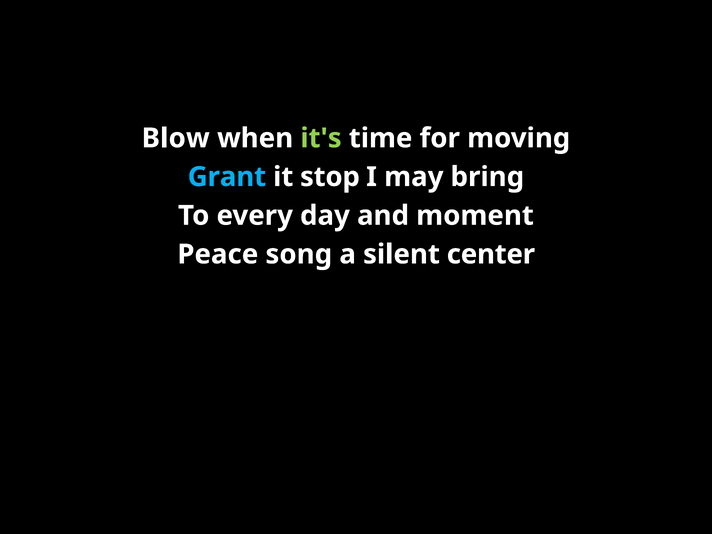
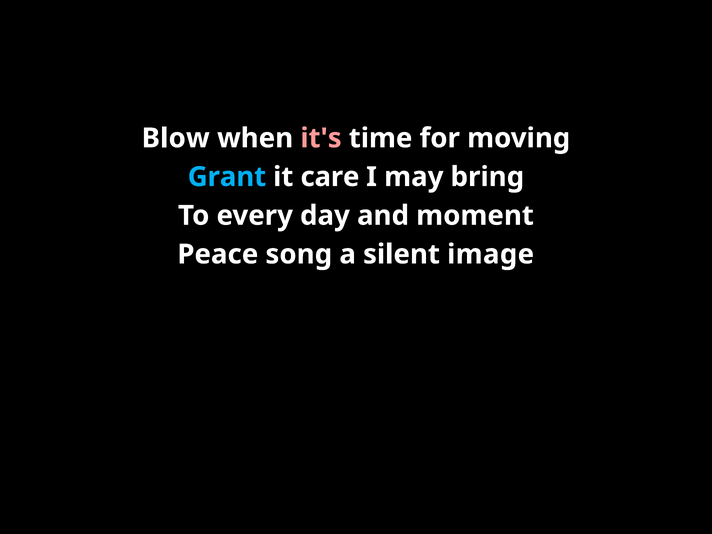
it's colour: light green -> pink (321, 138)
stop: stop -> care (330, 177)
center: center -> image (491, 254)
